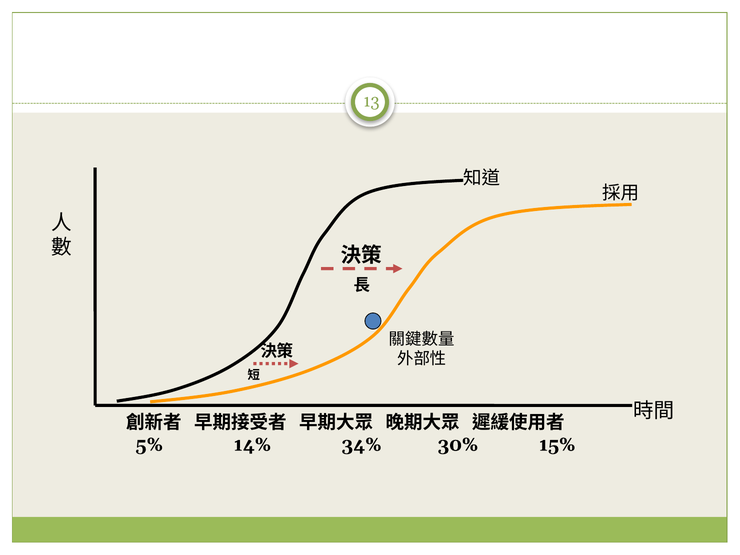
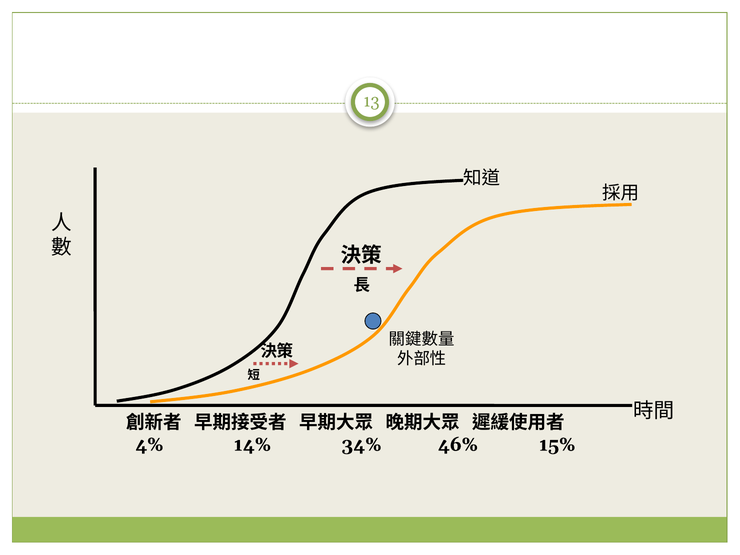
5%: 5% -> 4% (149, 445)
30%: 30% -> 46% (458, 445)
